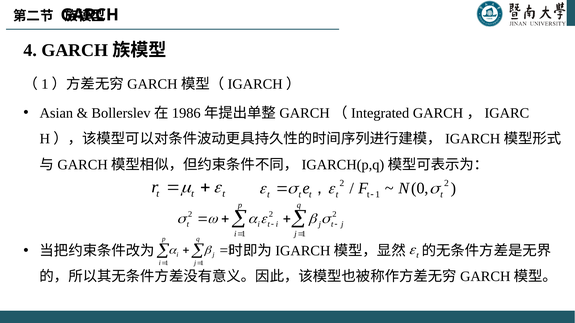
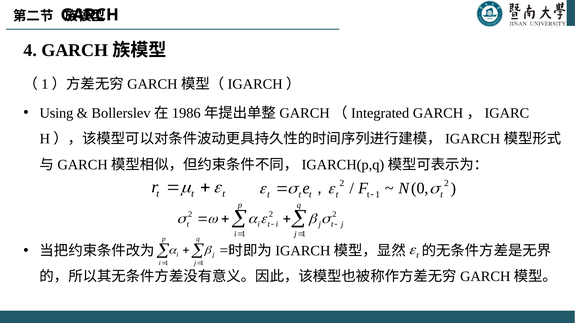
Asian: Asian -> Using (56, 113)
